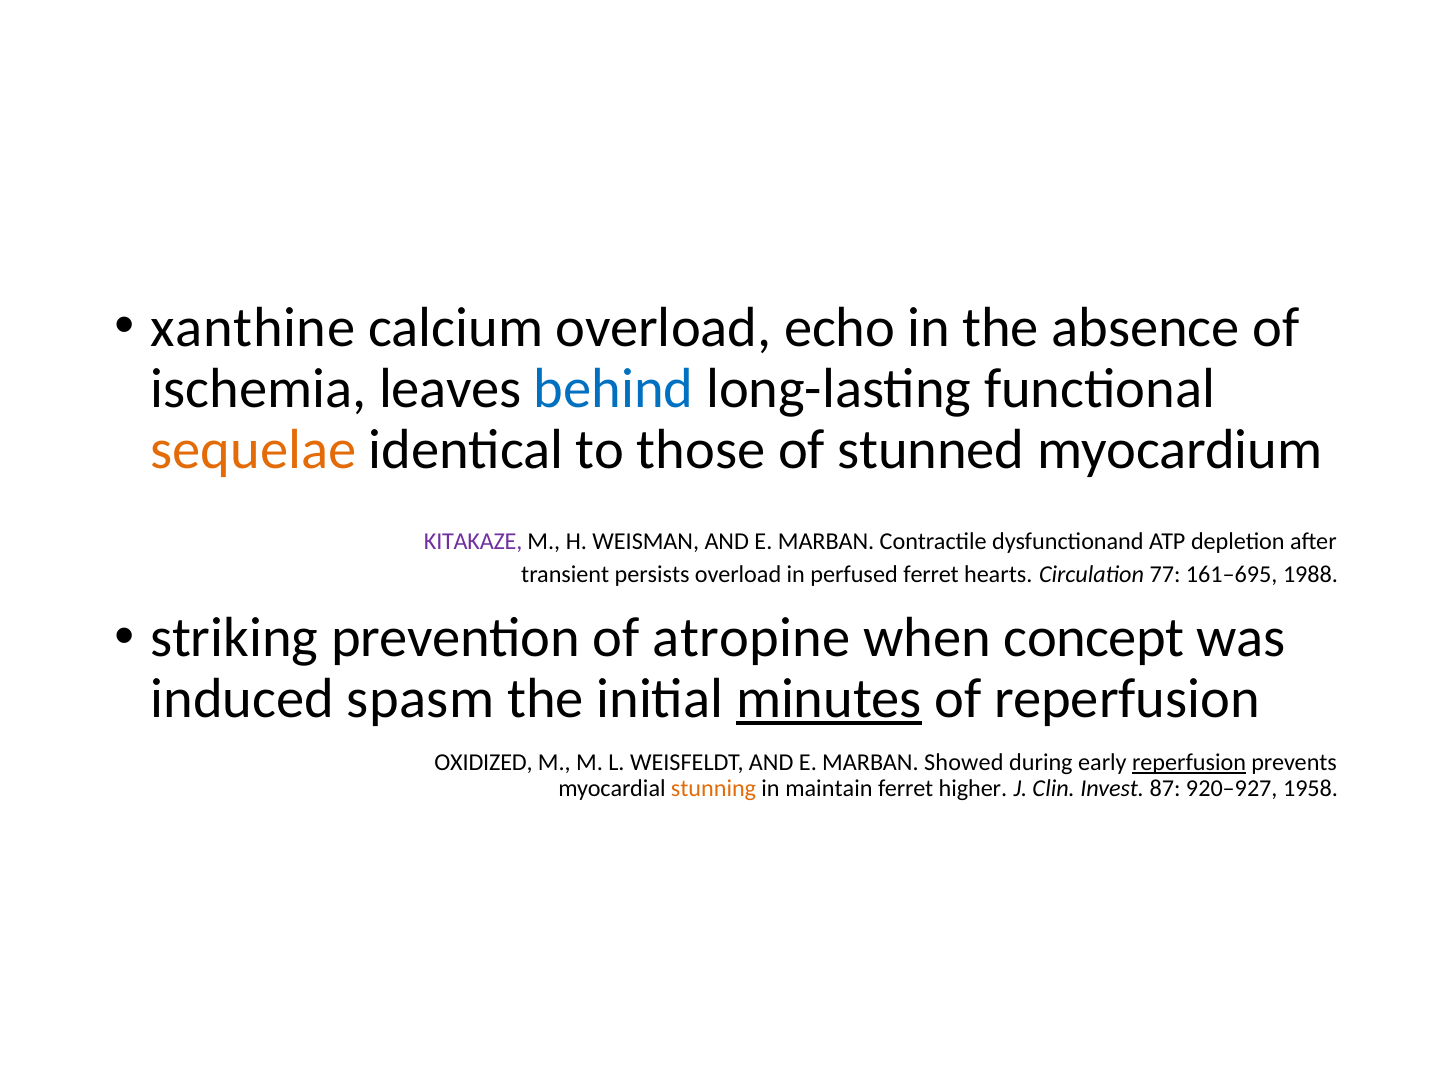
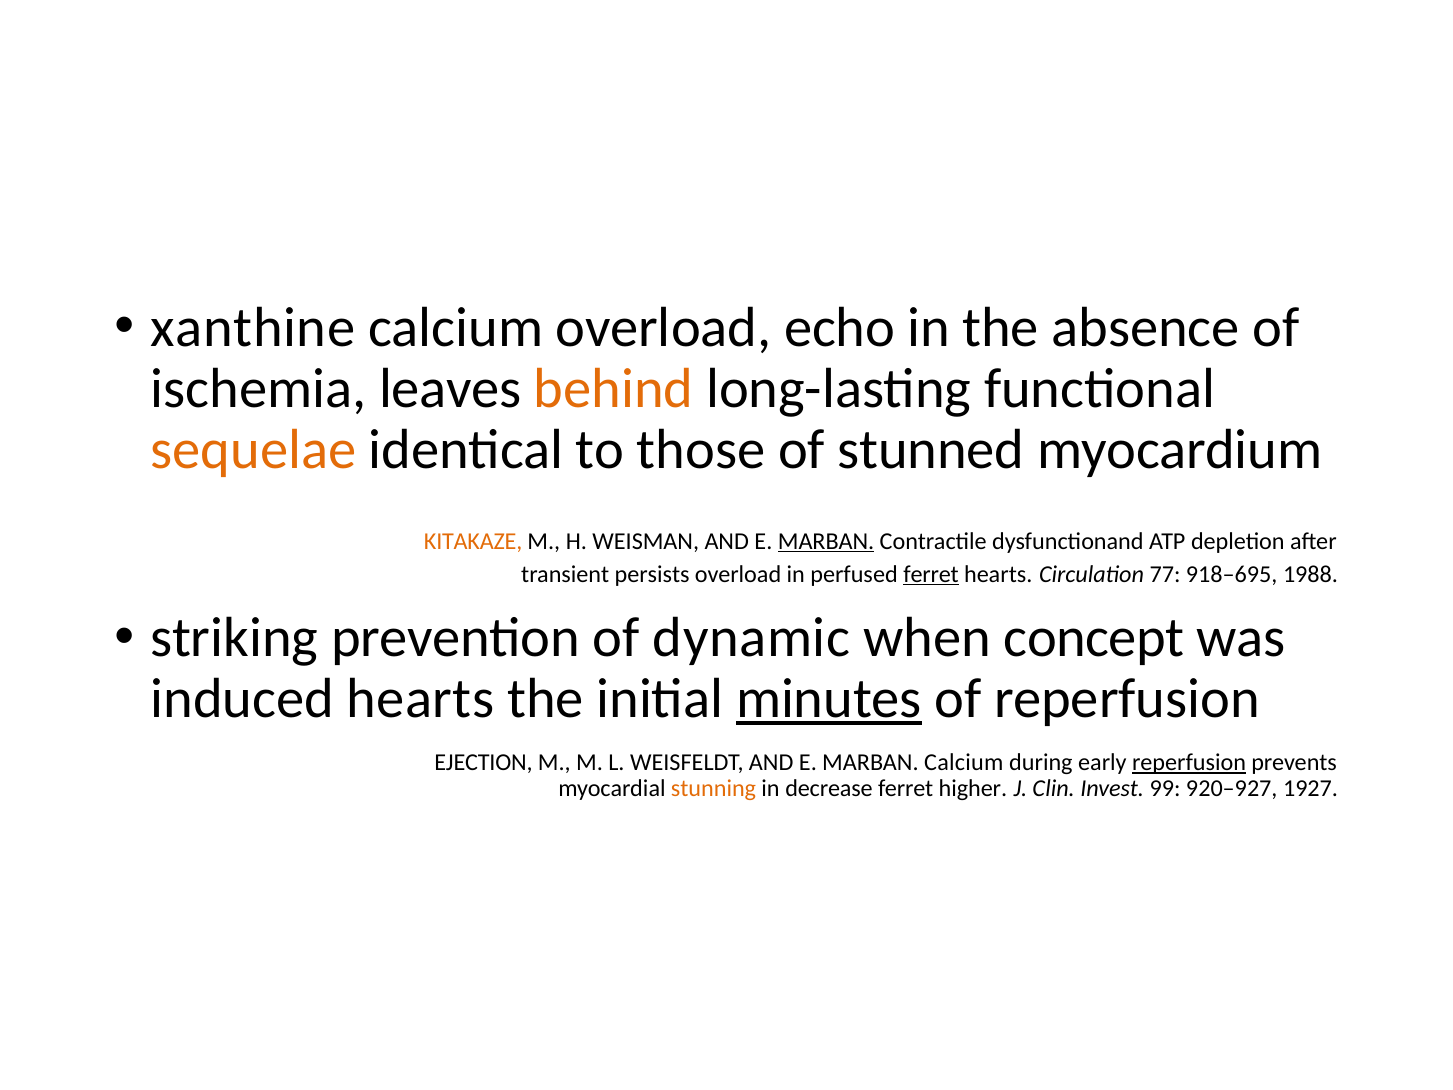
behind colour: blue -> orange (614, 388)
KITAKAZE colour: purple -> orange (473, 541)
MARBAN underline: none -> present (826, 541)
ferret underline: none -> present (931, 574)
161–695: 161–695 -> 918–695 (1232, 574)
atropine: atropine -> dynamic (752, 638)
induced spasm: spasm -> hearts (420, 699)
OXIDIZED: OXIDIZED -> EJECTION (484, 763)
MARBAN Showed: Showed -> Calcium (964, 763)
maintain: maintain -> decrease (829, 789)
87: 87 -> 99 (1165, 789)
1958: 1958 -> 1927 (1311, 789)
